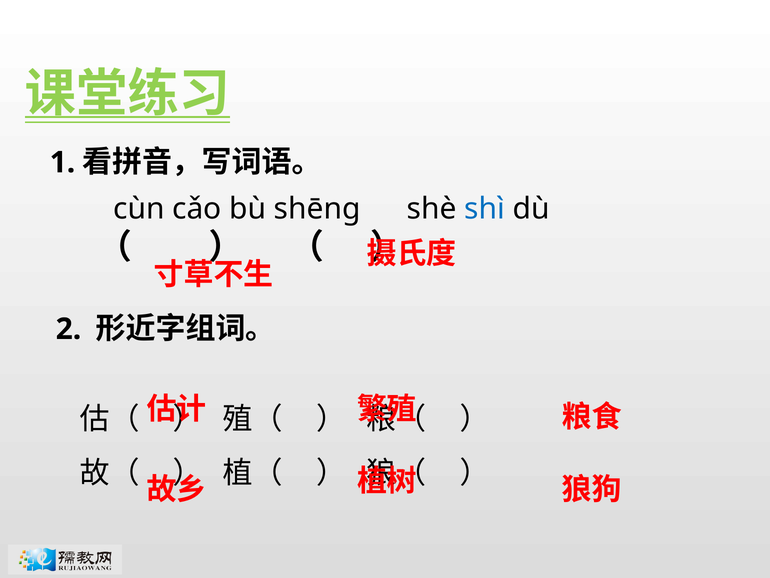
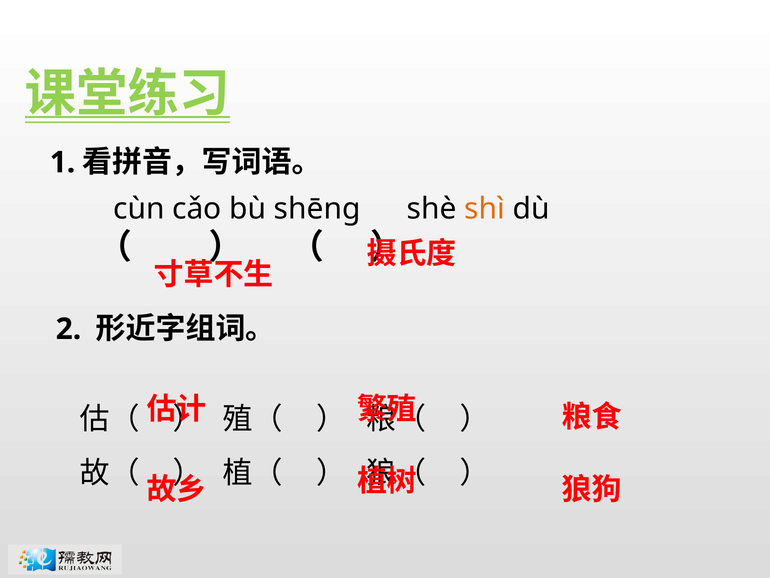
shì colour: blue -> orange (485, 209)
